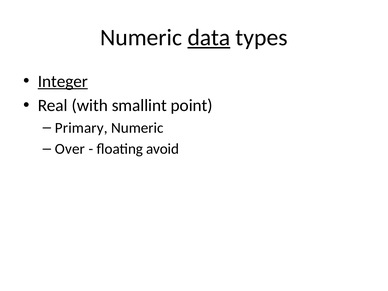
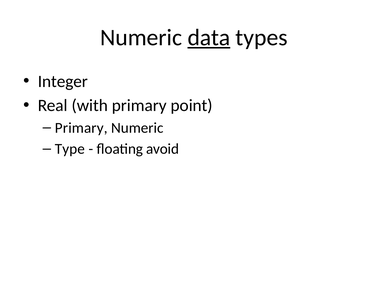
Integer underline: present -> none (63, 81)
with smallint: smallint -> primary (139, 106)
Over: Over -> Type (70, 149)
